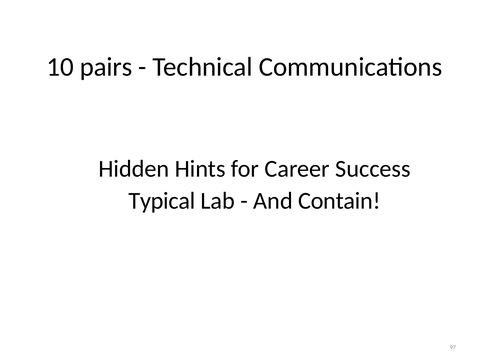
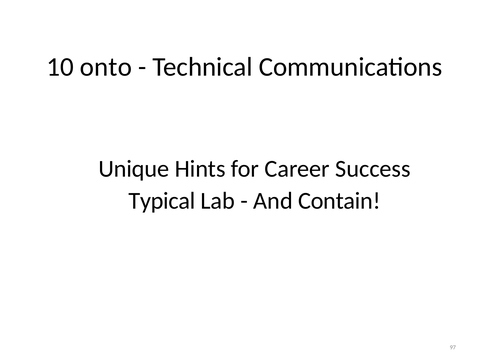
pairs: pairs -> onto (106, 67)
Hidden: Hidden -> Unique (134, 169)
